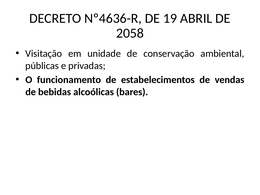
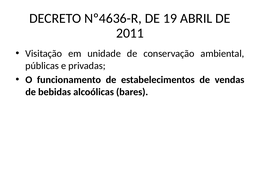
2058: 2058 -> 2011 (130, 33)
